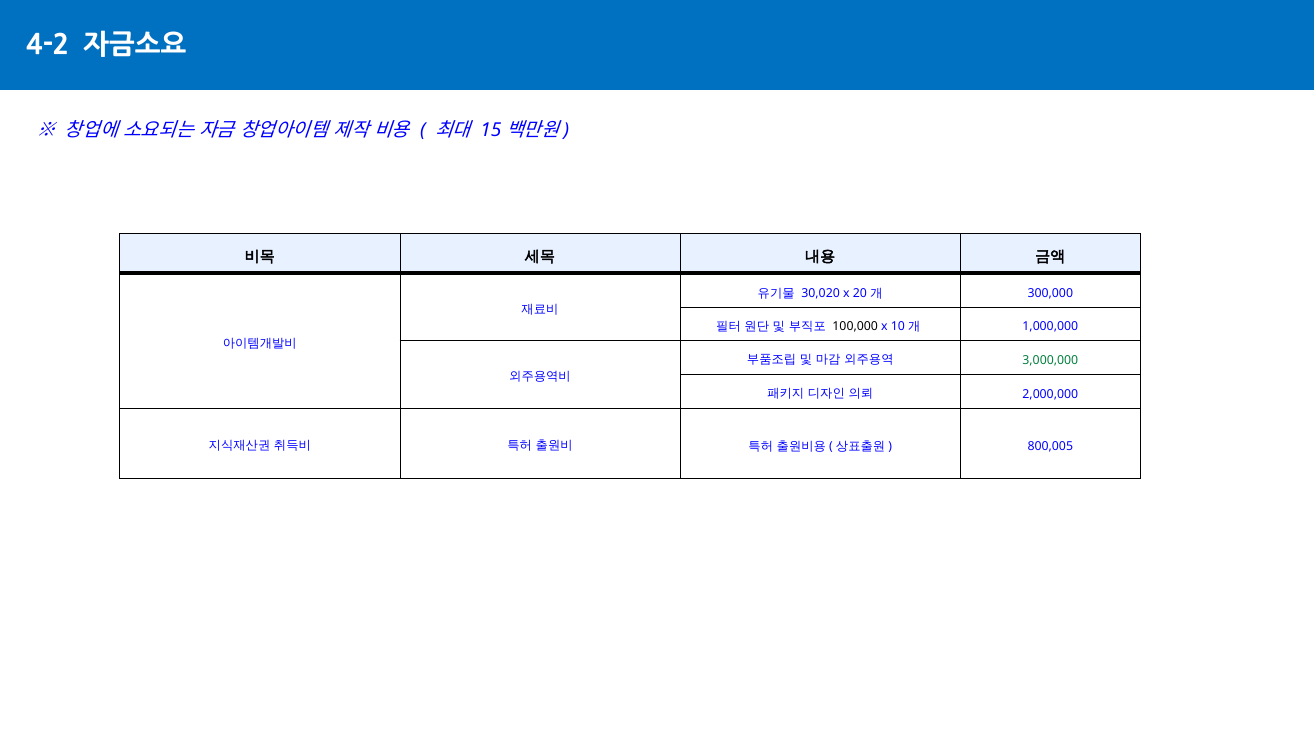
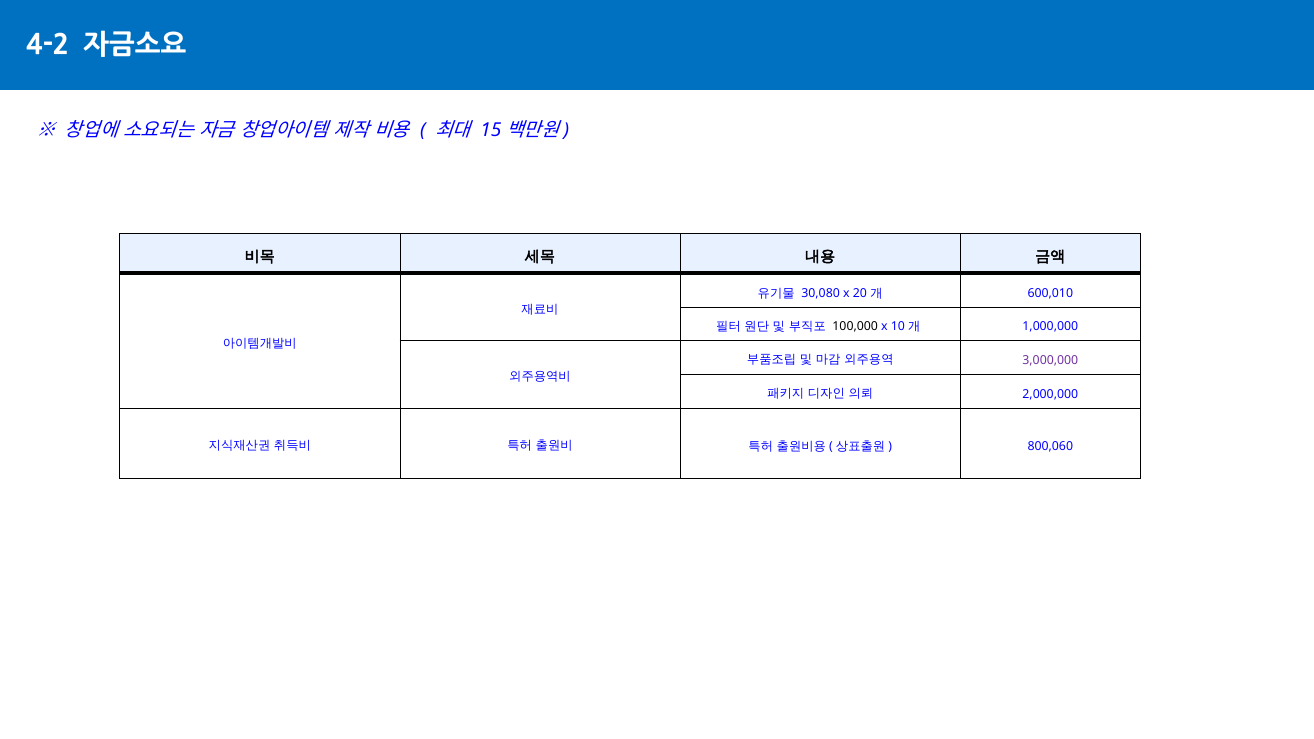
30,020: 30,020 -> 30,080 (821, 293)
300,000: 300,000 -> 600,010 (1050, 293)
3,000,000 colour: green -> purple (1050, 361)
800,005: 800,005 -> 800,060 (1050, 447)
